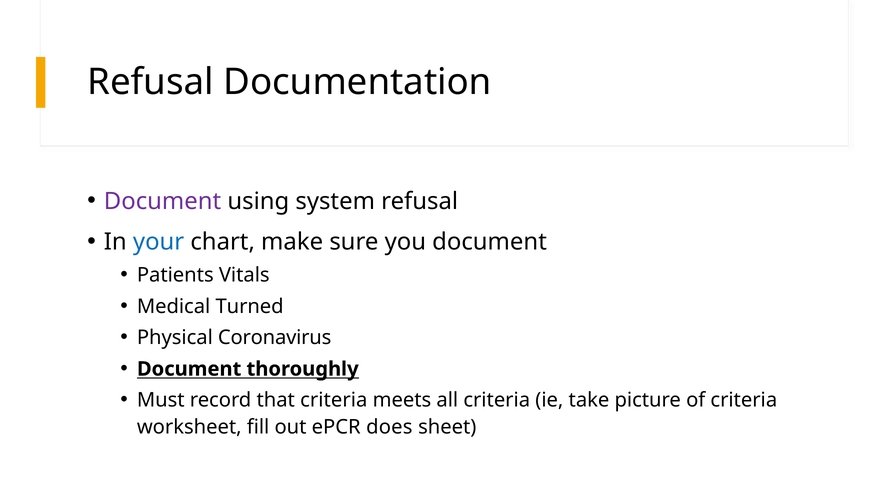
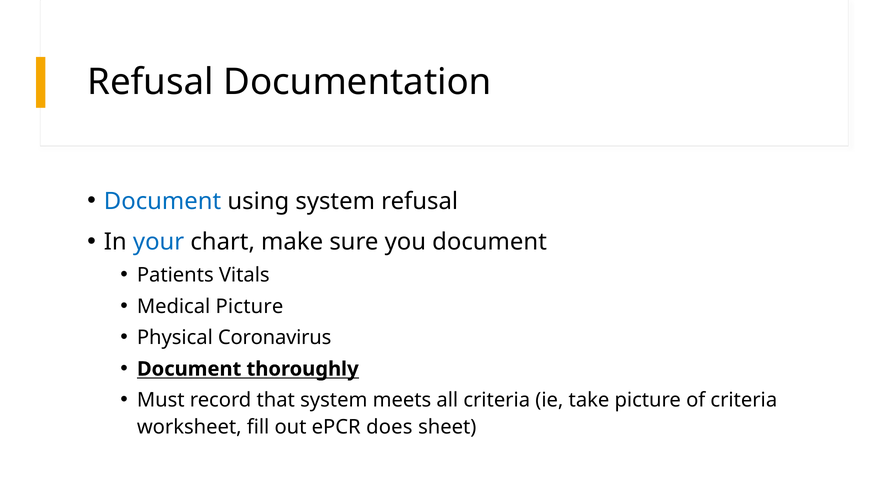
Document colour: purple -> blue (163, 201)
Medical Turned: Turned -> Picture (249, 307)
that criteria: criteria -> system (334, 400)
